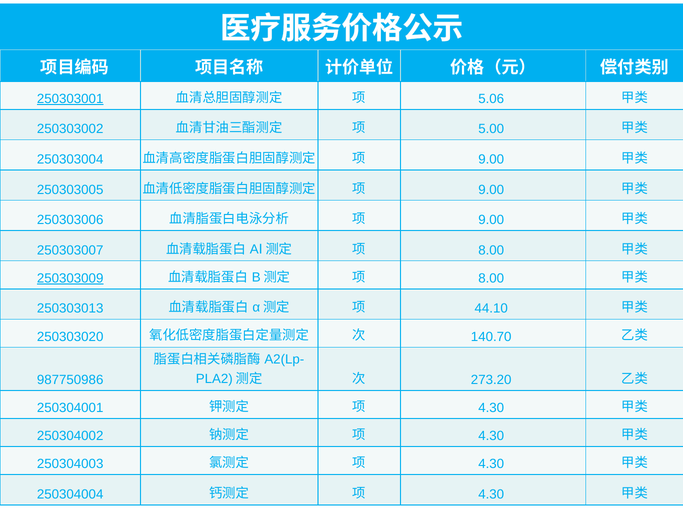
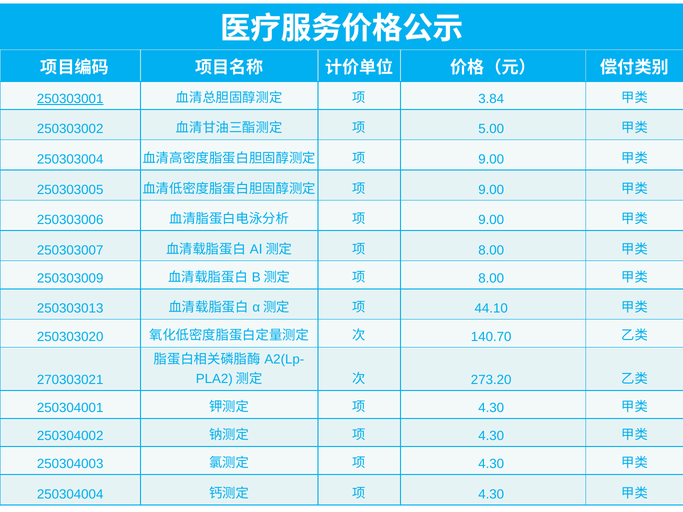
5.06: 5.06 -> 3.84 (491, 99)
250303009 underline: present -> none (70, 278)
987750986: 987750986 -> 270303021 (70, 380)
